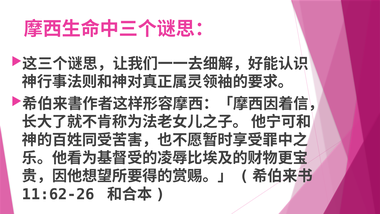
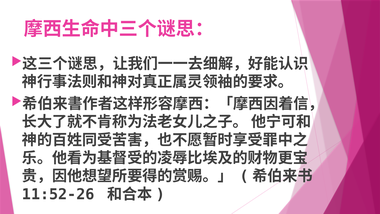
11:62-26: 11:62-26 -> 11:52-26 (58, 194)
